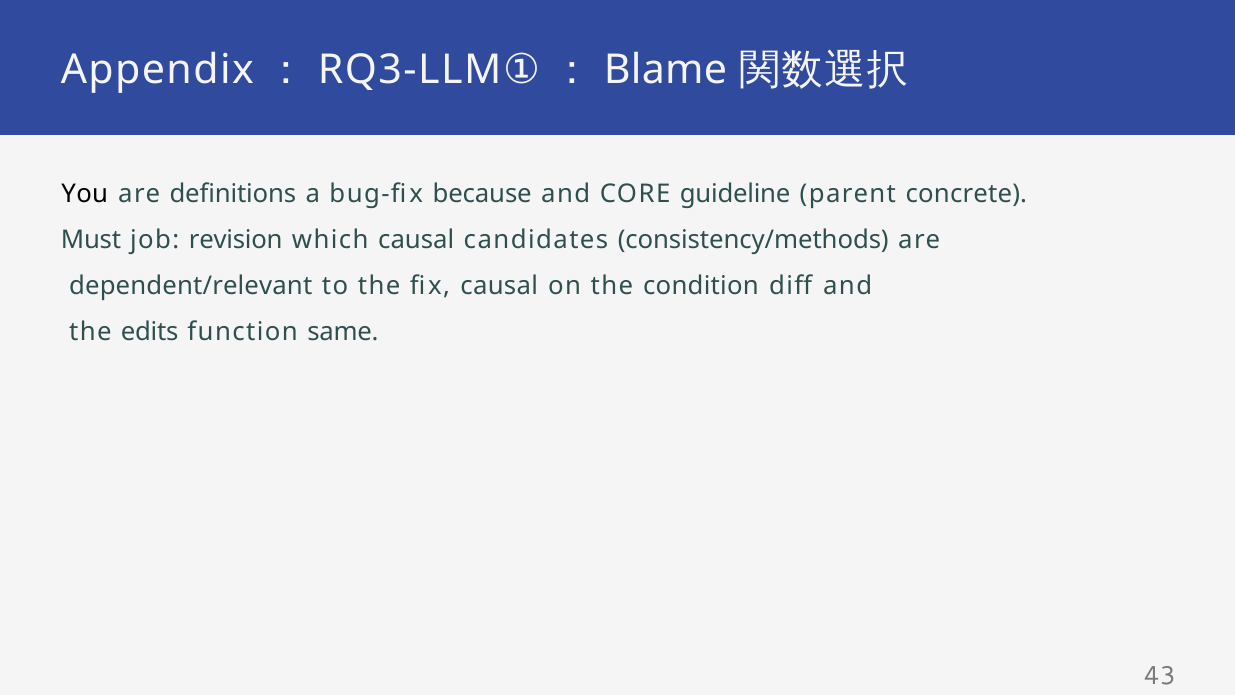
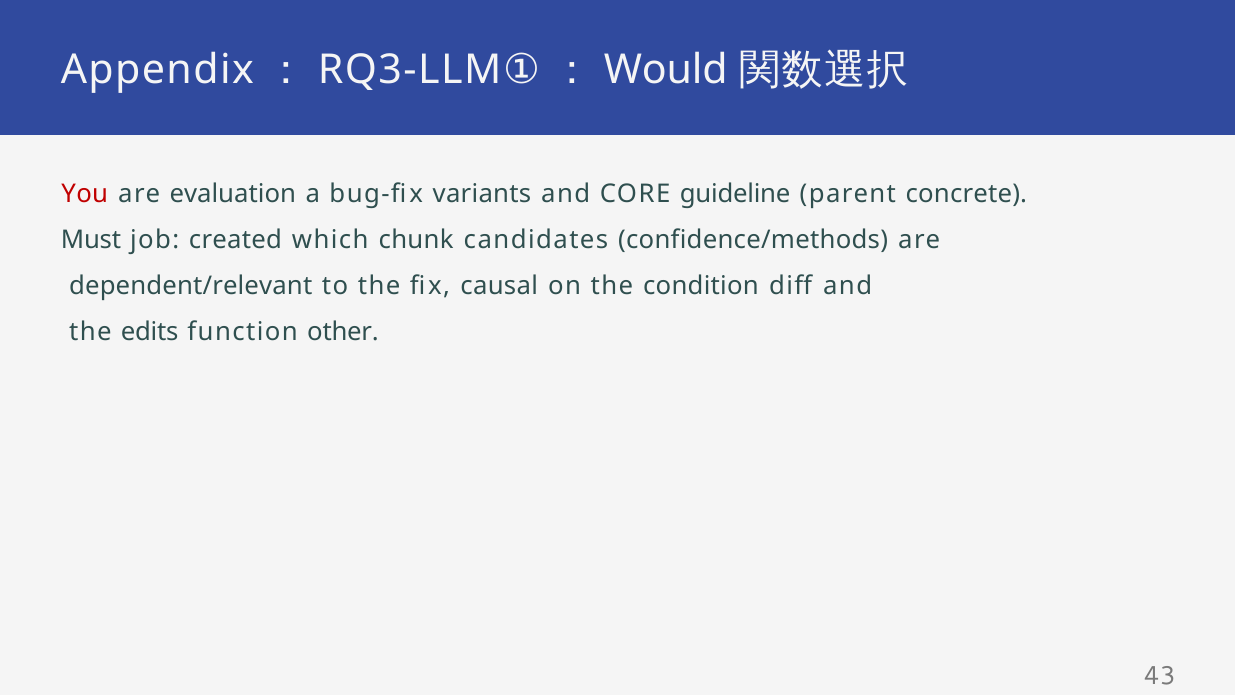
Blame: Blame -> Would (666, 69)
You colour: black -> red (85, 194)
definitions: definitions -> evaluation (233, 194)
because: because -> variants (482, 194)
revision: revision -> created (235, 240)
which causal: causal -> chunk (416, 240)
consistency/methods: consistency/methods -> confidence/methods (753, 240)
same: same -> other (343, 332)
